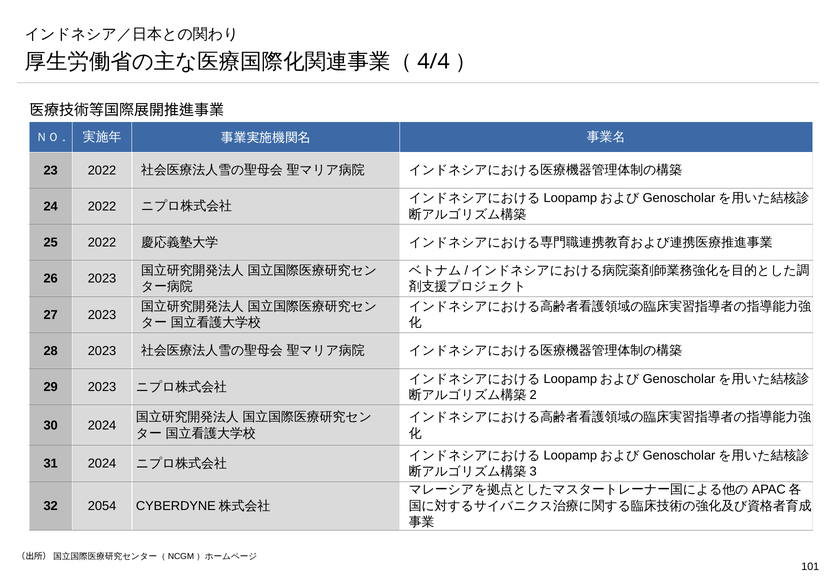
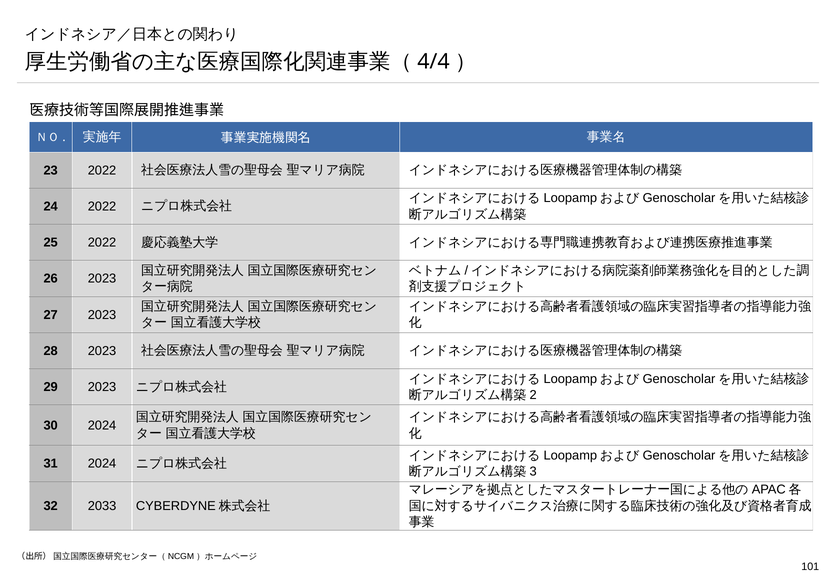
2054: 2054 -> 2033 (102, 506)
